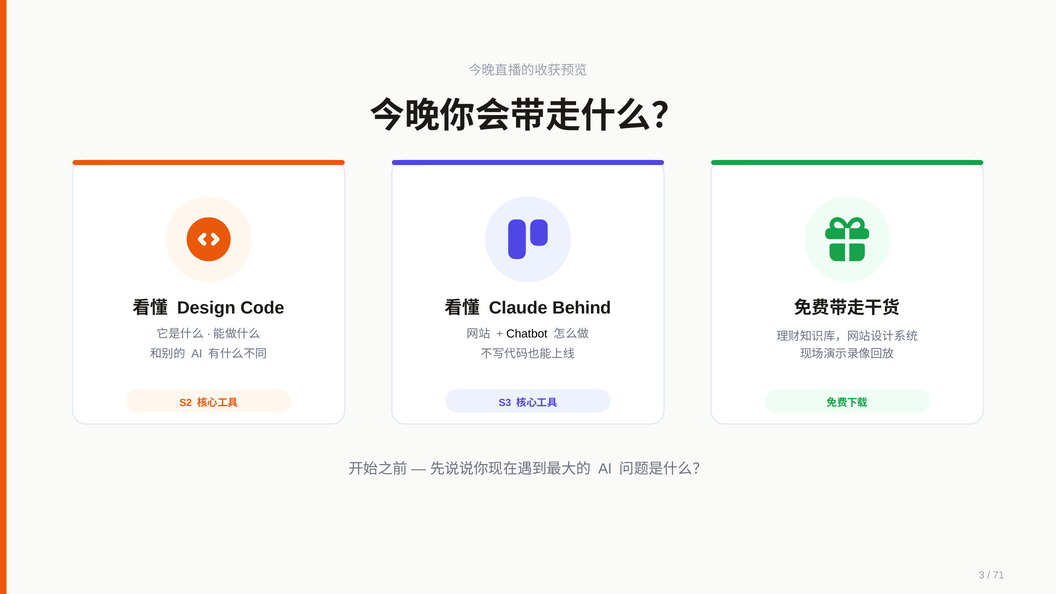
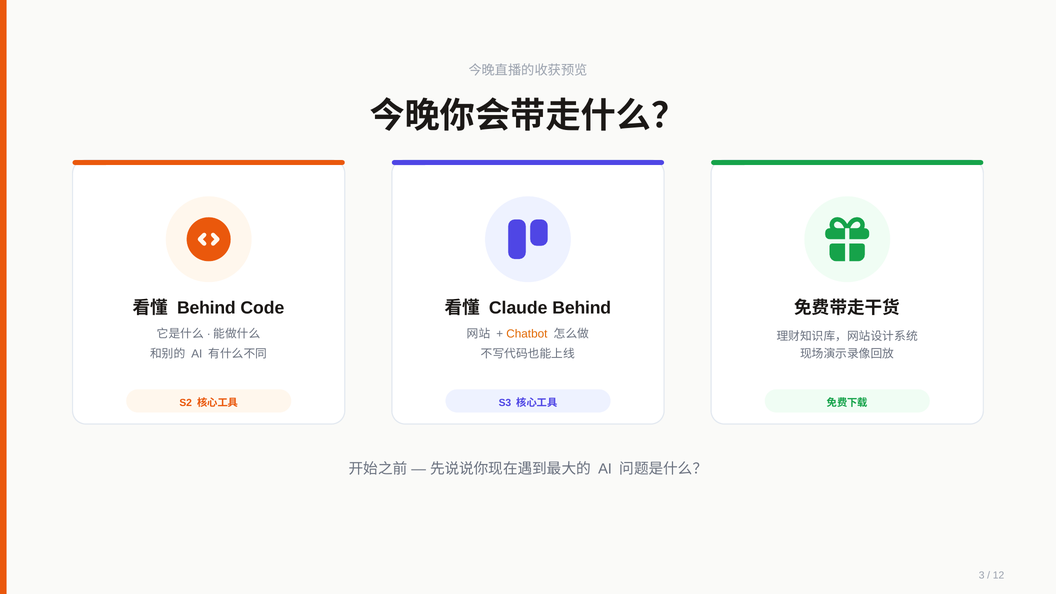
Design: Design -> Behind (206, 308)
Chatbot colour: black -> orange (527, 334)
71: 71 -> 12 (999, 575)
